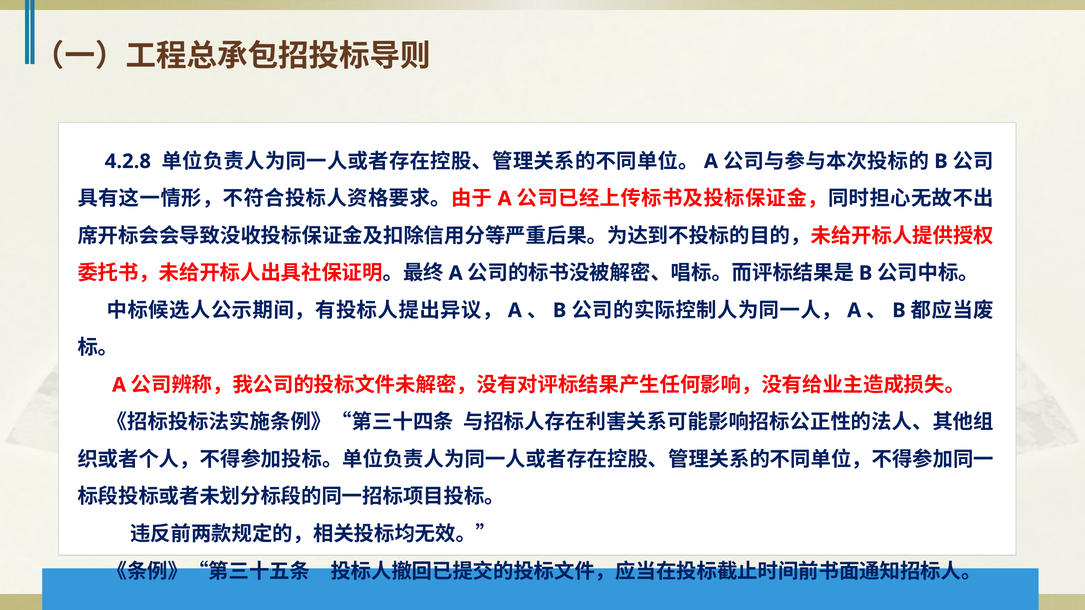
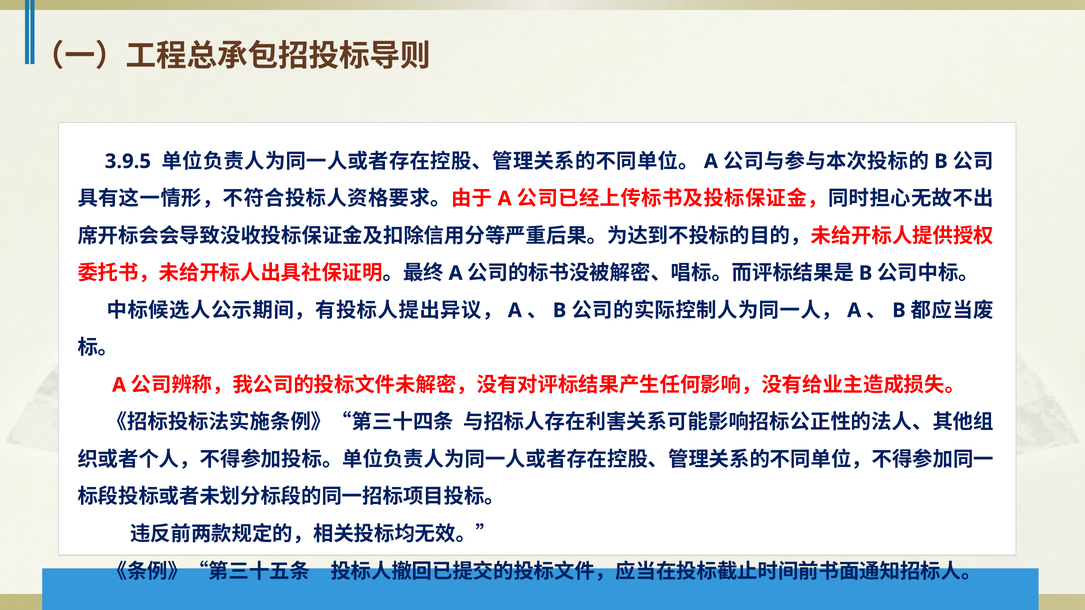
4.2.8: 4.2.8 -> 3.9.5 (128, 161)
